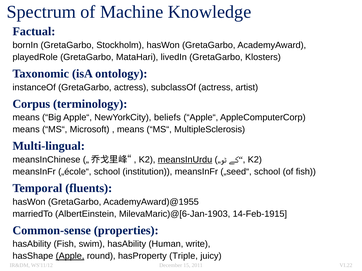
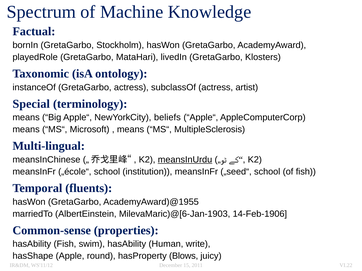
Corpus: Corpus -> Special (31, 104)
14-Feb-1915: 14-Feb-1915 -> 14-Feb-1906 (260, 214)
Apple underline: present -> none (70, 256)
Triple: Triple -> Blows (184, 256)
